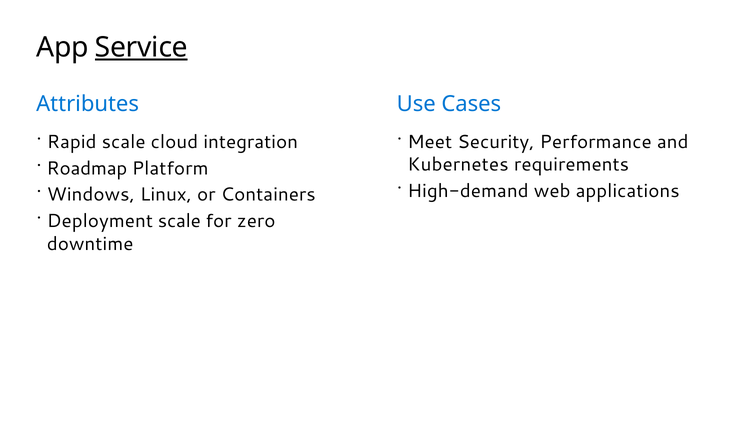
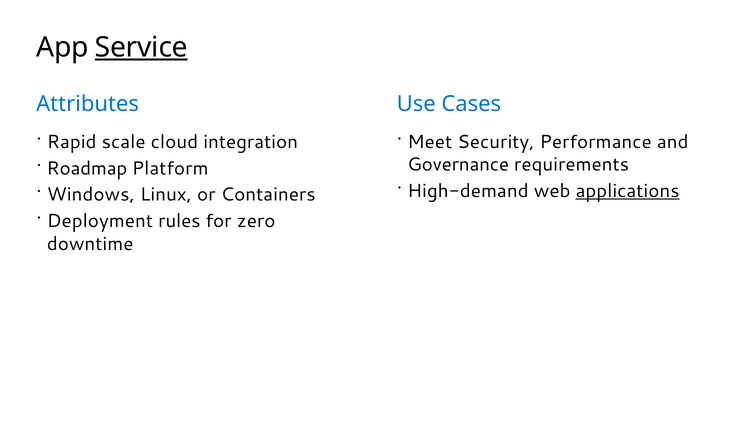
Kubernetes: Kubernetes -> Governance (458, 165)
applications underline: none -> present (628, 191)
Deployment scale: scale -> rules (179, 221)
